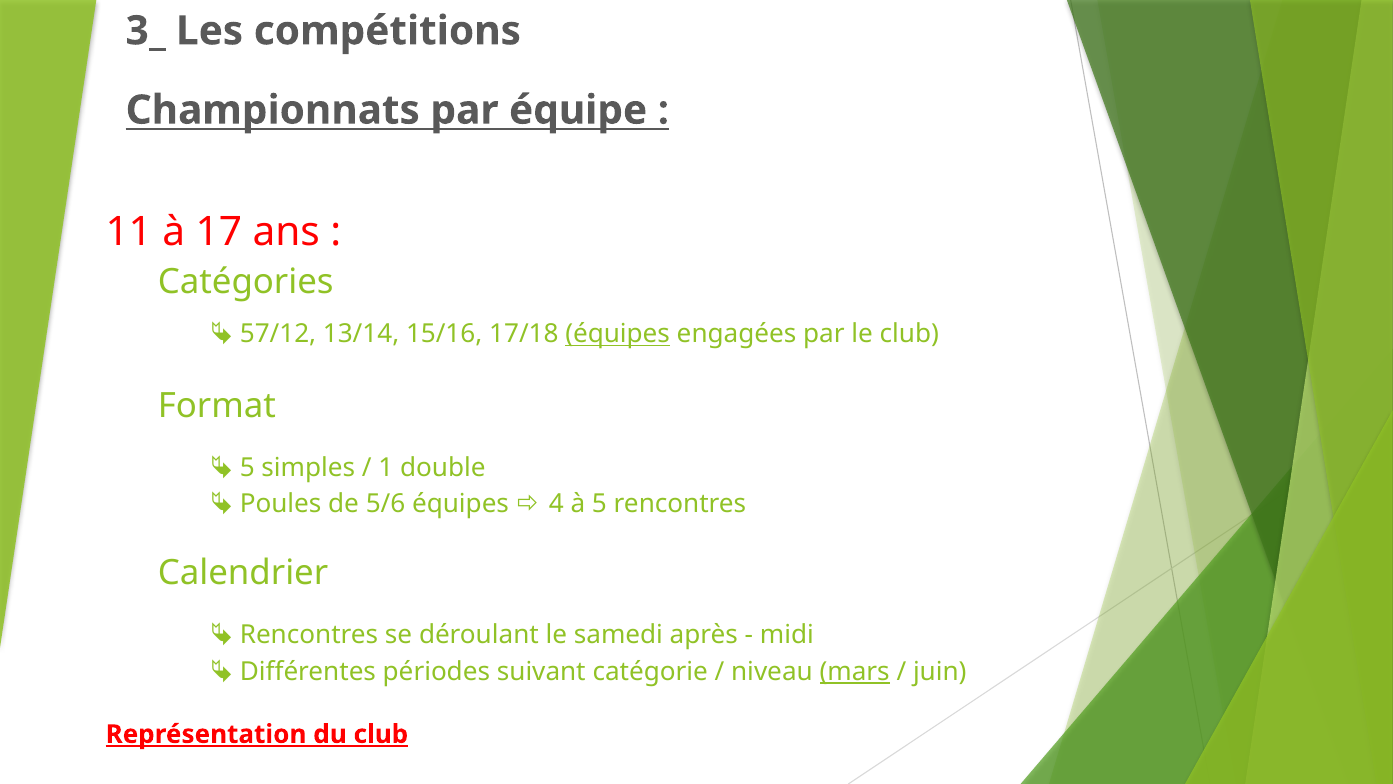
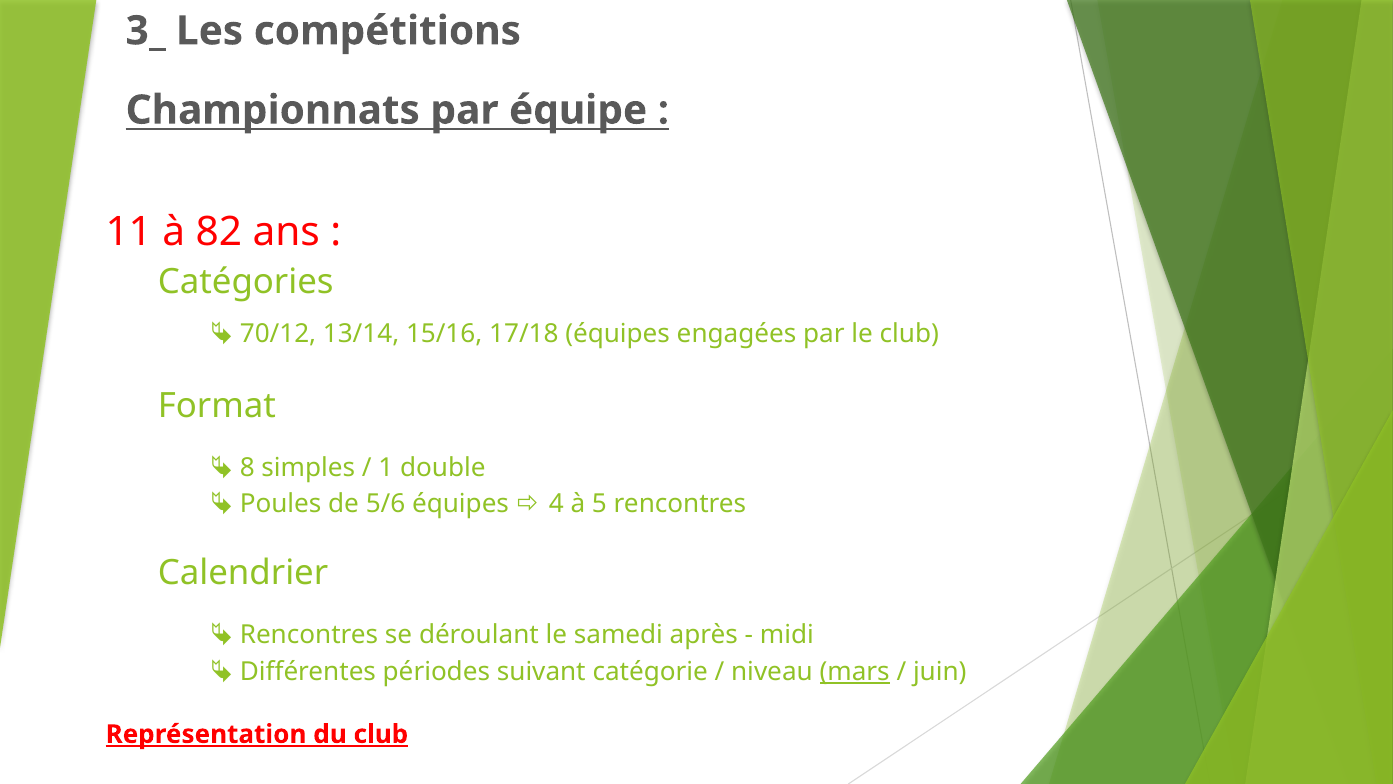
17: 17 -> 82 (219, 232)
57/12: 57/12 -> 70/12 (278, 334)
équipes underline: present -> none (618, 334)
5: 5 -> 8 (247, 467)
